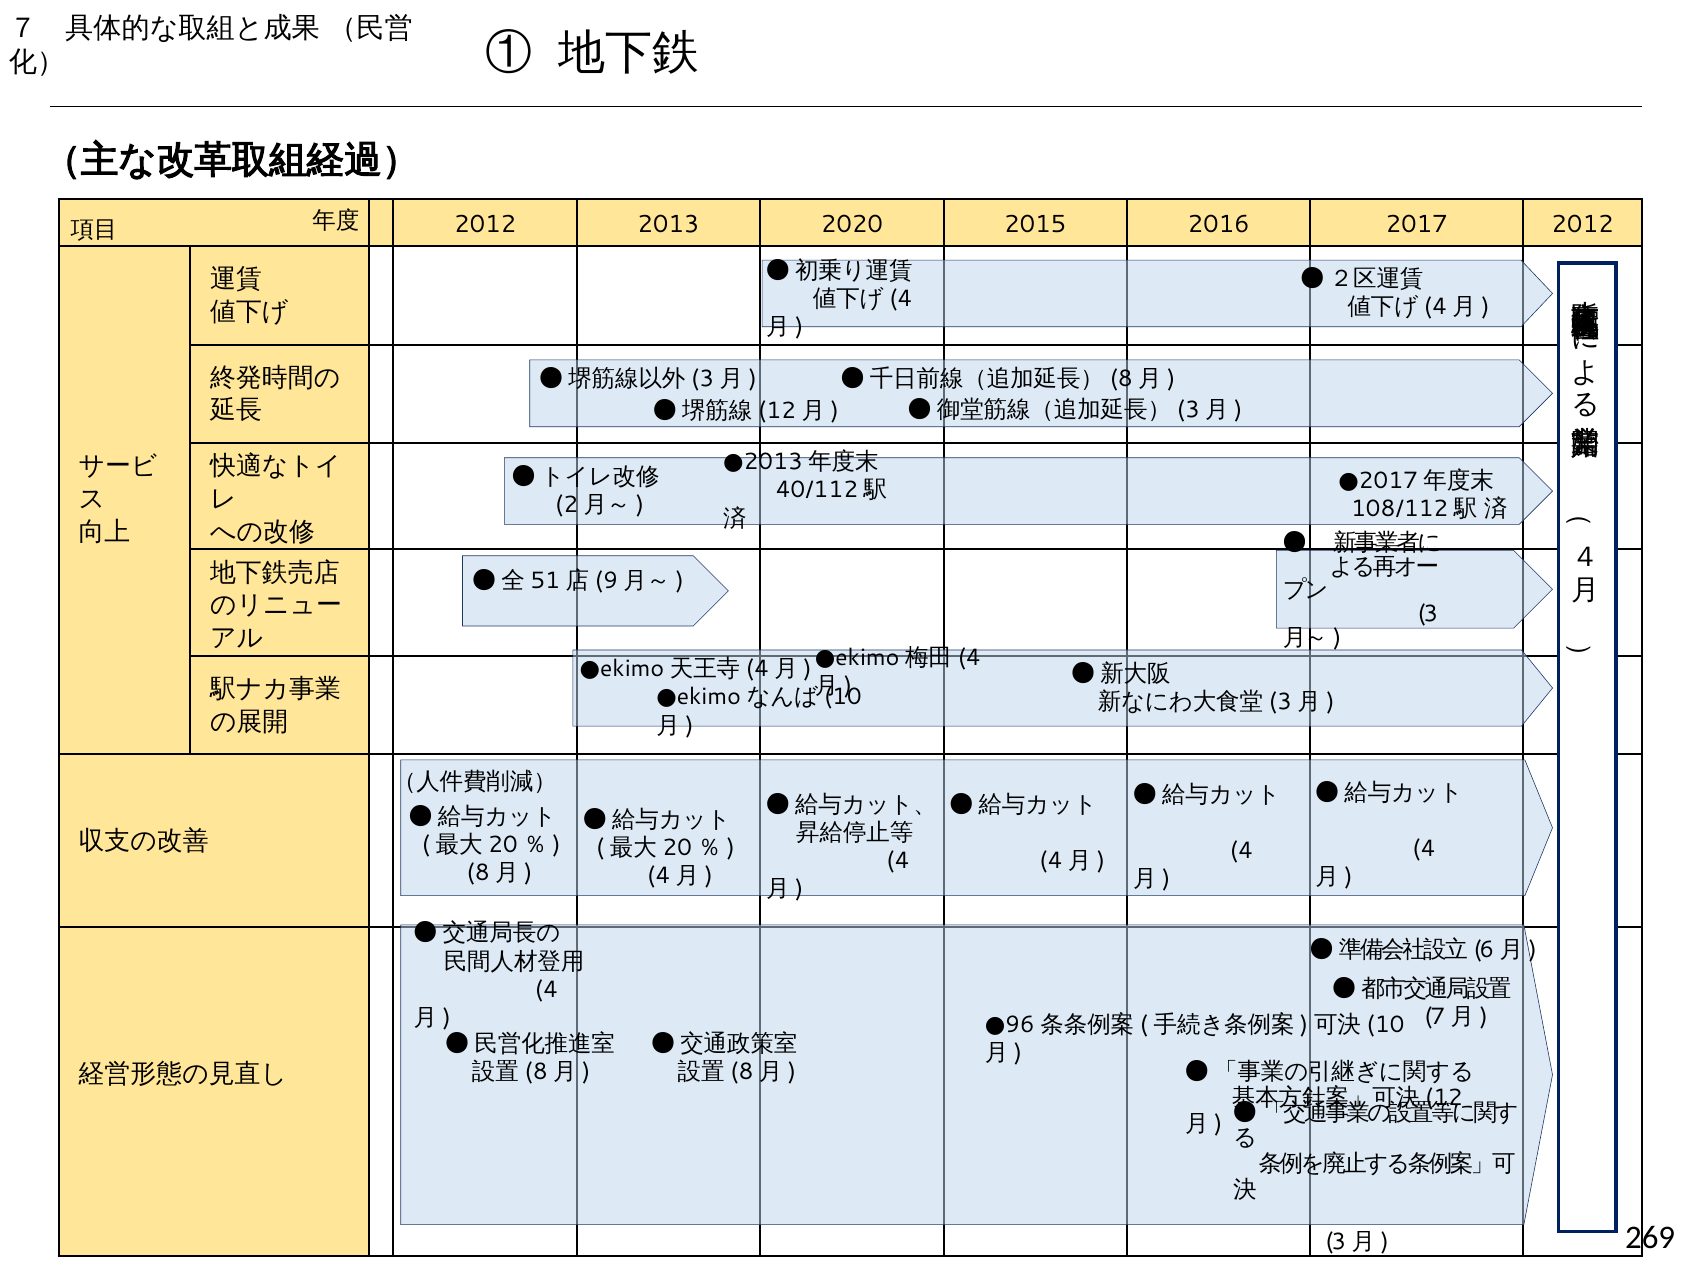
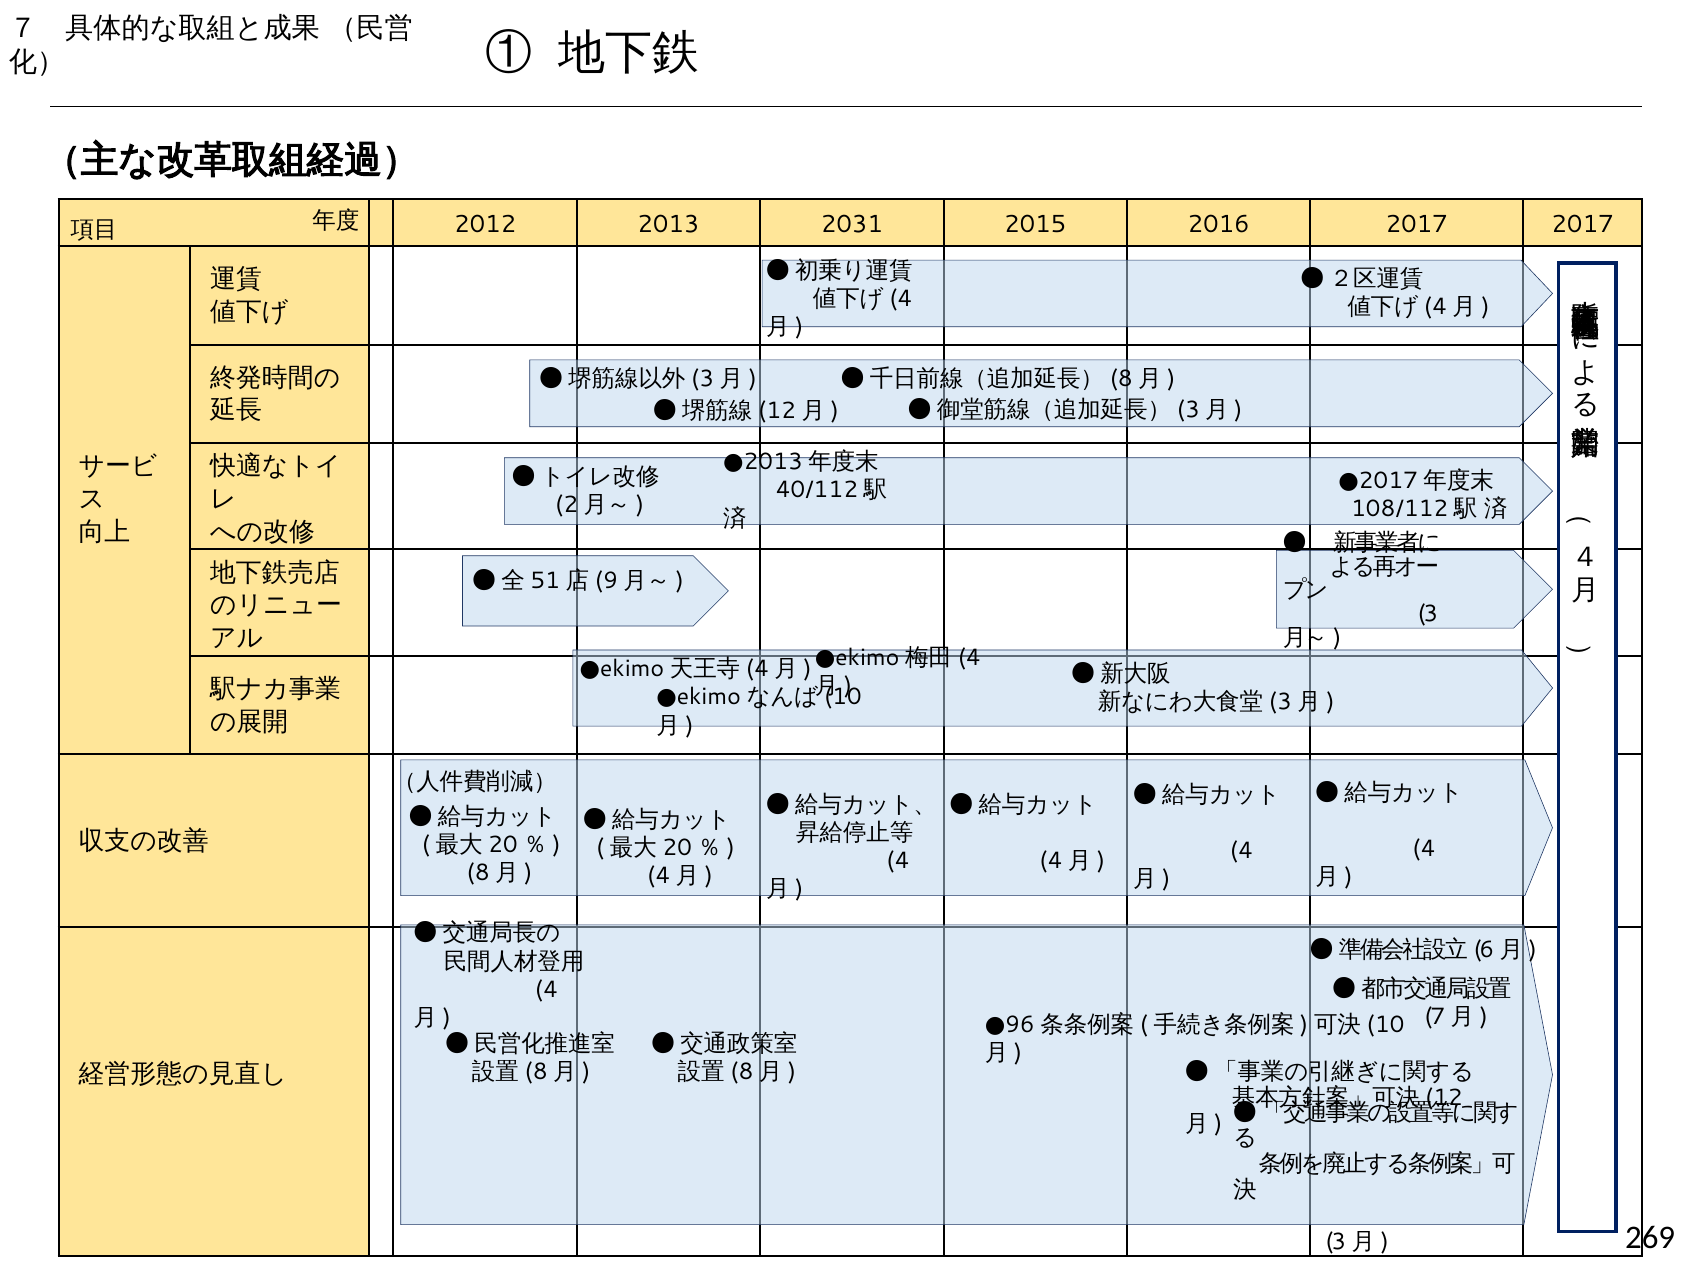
2020: 2020 -> 2031 (852, 225)
2017 2012: 2012 -> 2017 (1583, 225)
